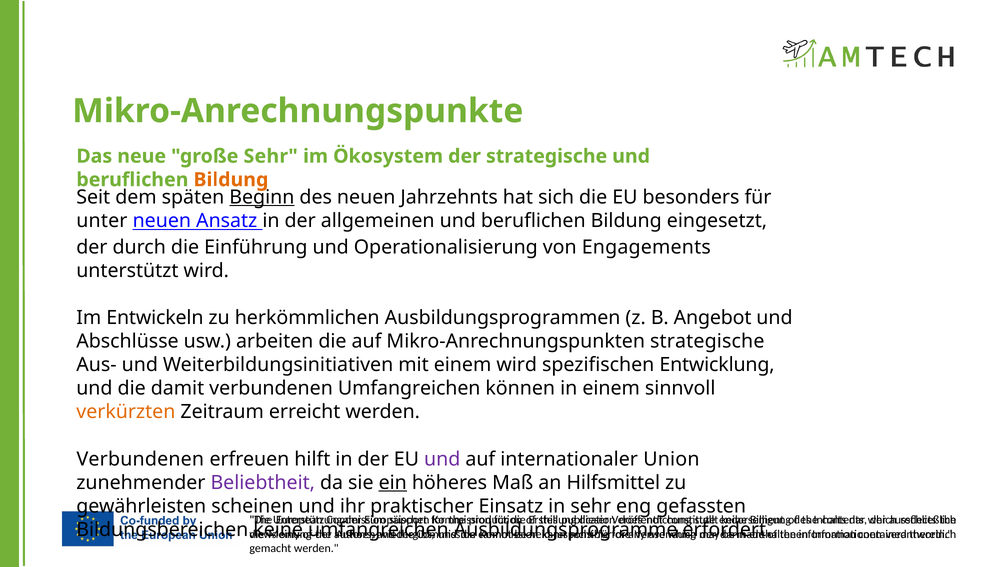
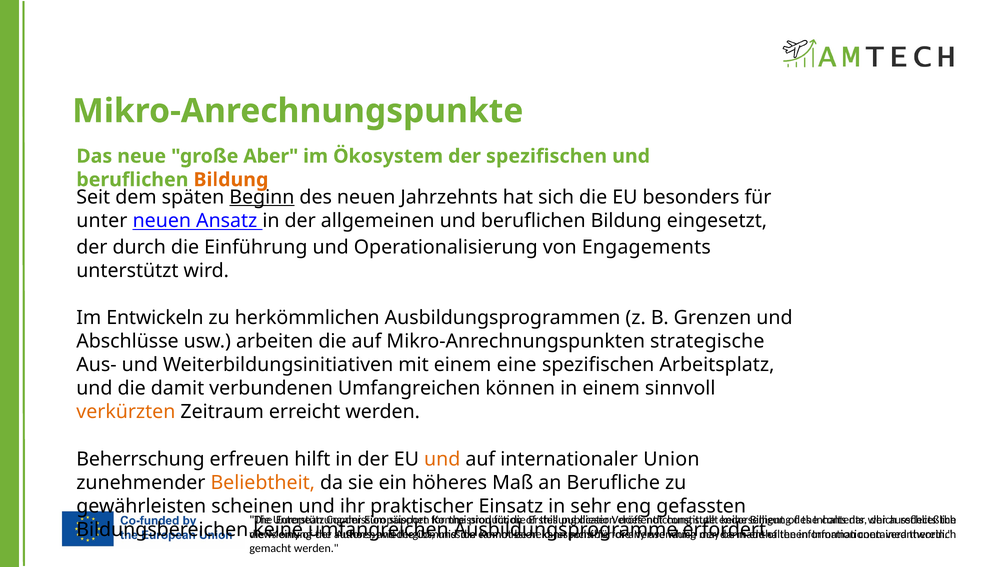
große Sehr: Sehr -> Aber (271, 156)
der strategische: strategische -> spezifischen (547, 156)
Angebot: Angebot -> Grenzen (713, 318)
einem wird: wird -> eine (517, 365)
Entwicklung: Entwicklung -> Arbeitsplatz (717, 365)
Verbundenen: Verbundenen -> Beherrschung (140, 459)
und colour: purple -> orange (442, 459)
Beliebtheit colour: purple -> orange (263, 483)
ein underline: present -> none (393, 483)
Hilfsmittel: Hilfsmittel -> Berufliche (613, 483)
